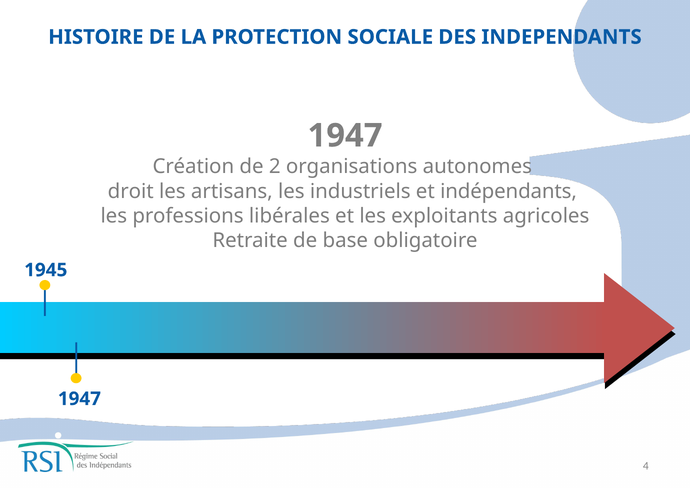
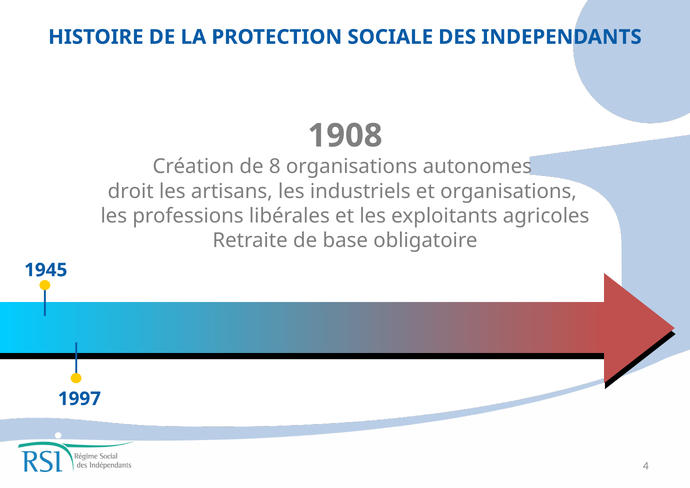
1947: 1947 -> 1908 (345, 136)
2: 2 -> 8 (275, 167)
et indépendants: indépendants -> organisations (508, 191)
1947: 1947 -> 1997 (79, 399)
